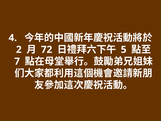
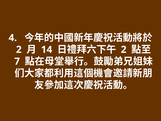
72: 72 -> 14 (47, 49)
5: 5 -> 2 (124, 49)
